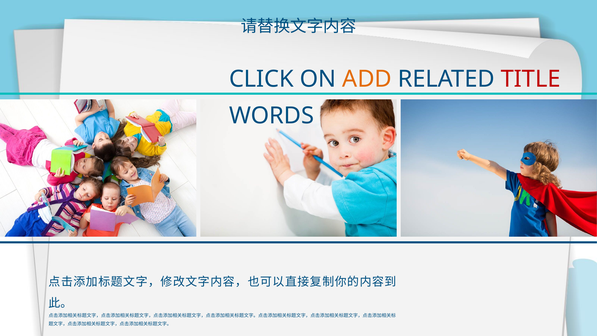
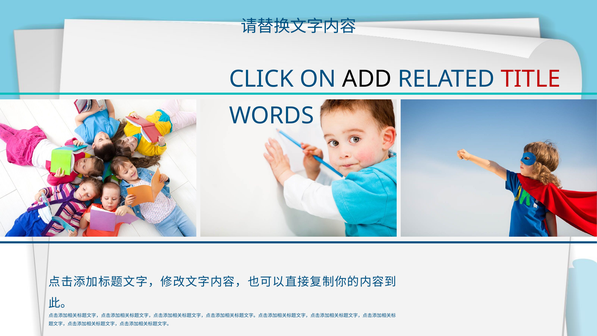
ADD colour: orange -> black (367, 79)
